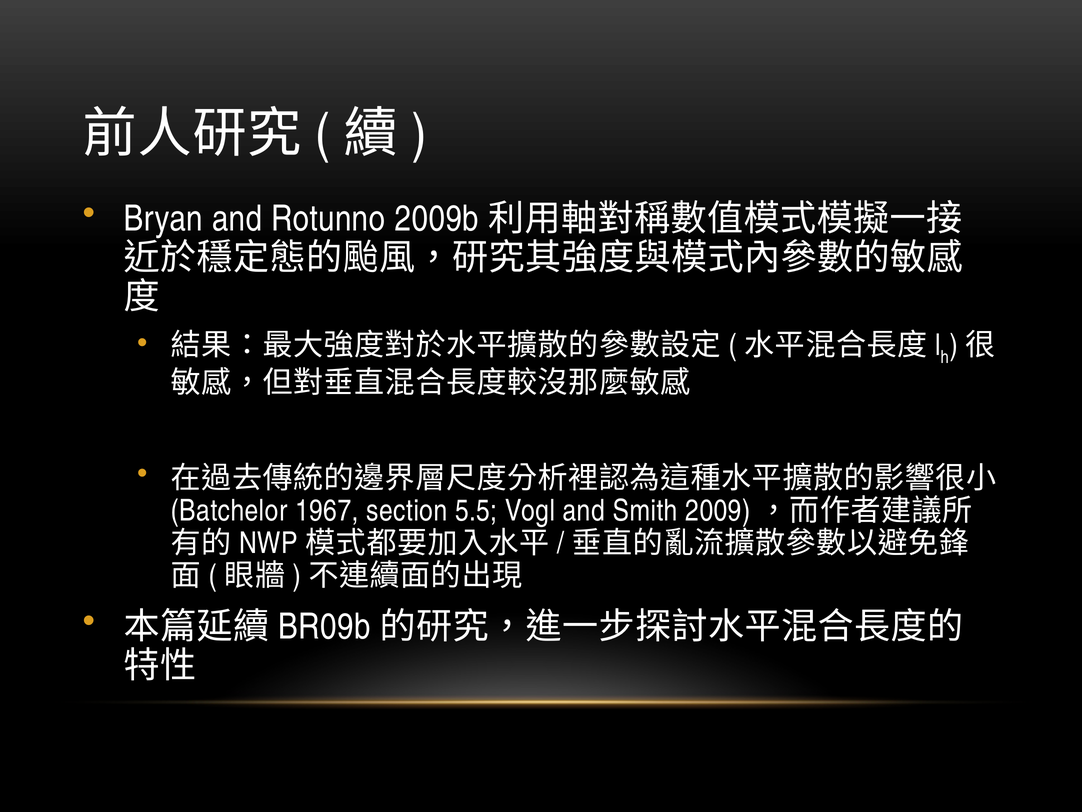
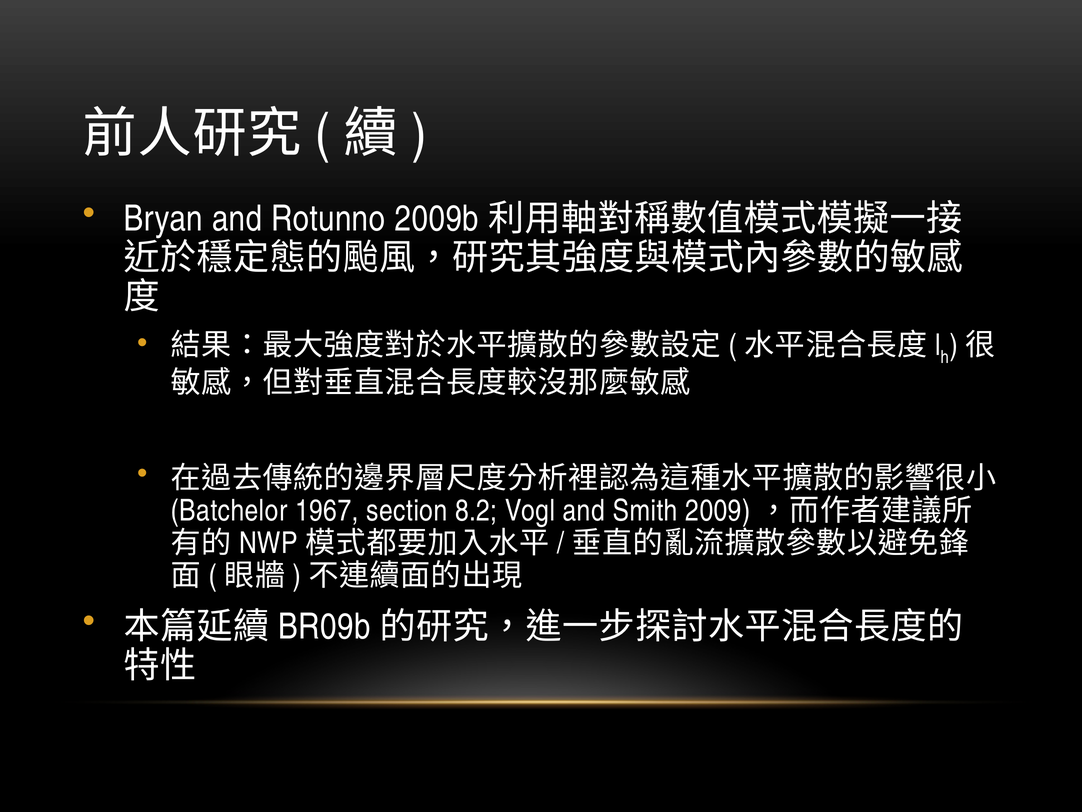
5.5: 5.5 -> 8.2 (476, 510)
